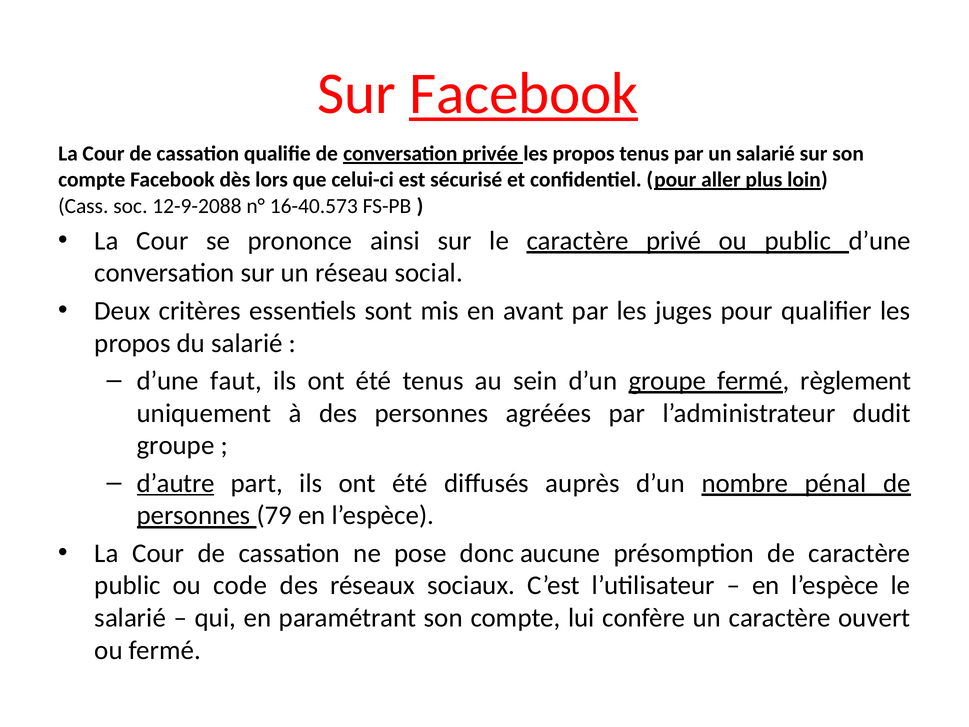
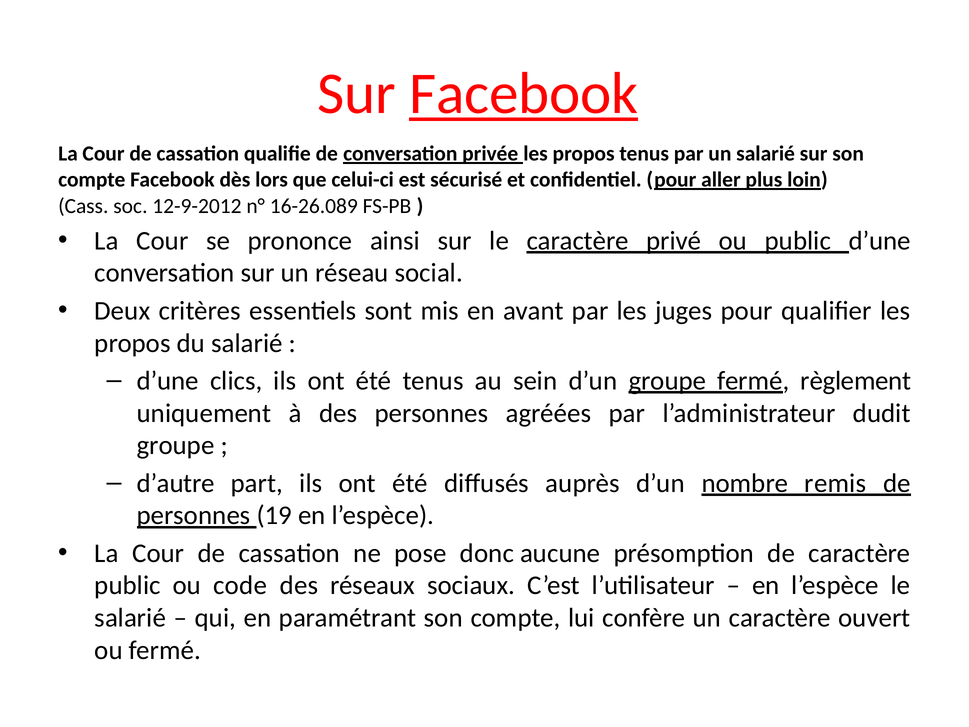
12-9-2088: 12-9-2088 -> 12-9-2012 (197, 206)
16-40.573: 16-40.573 -> 16-26.089 (314, 206)
faut: faut -> clics (236, 381)
d’autre underline: present -> none (176, 483)
pénal: pénal -> remis (835, 483)
79: 79 -> 19 (274, 515)
